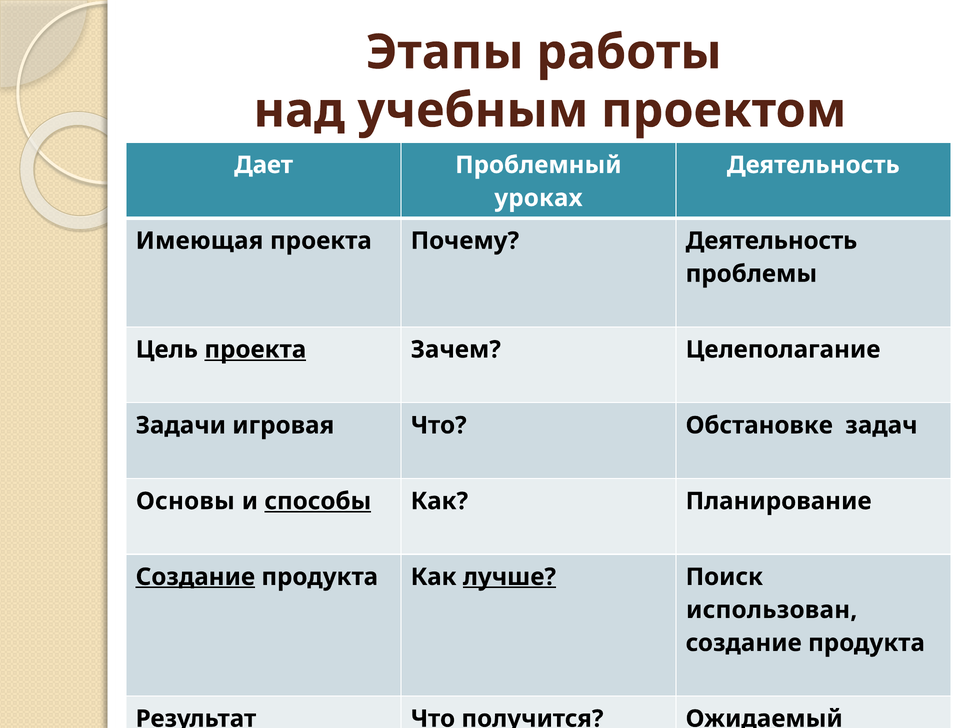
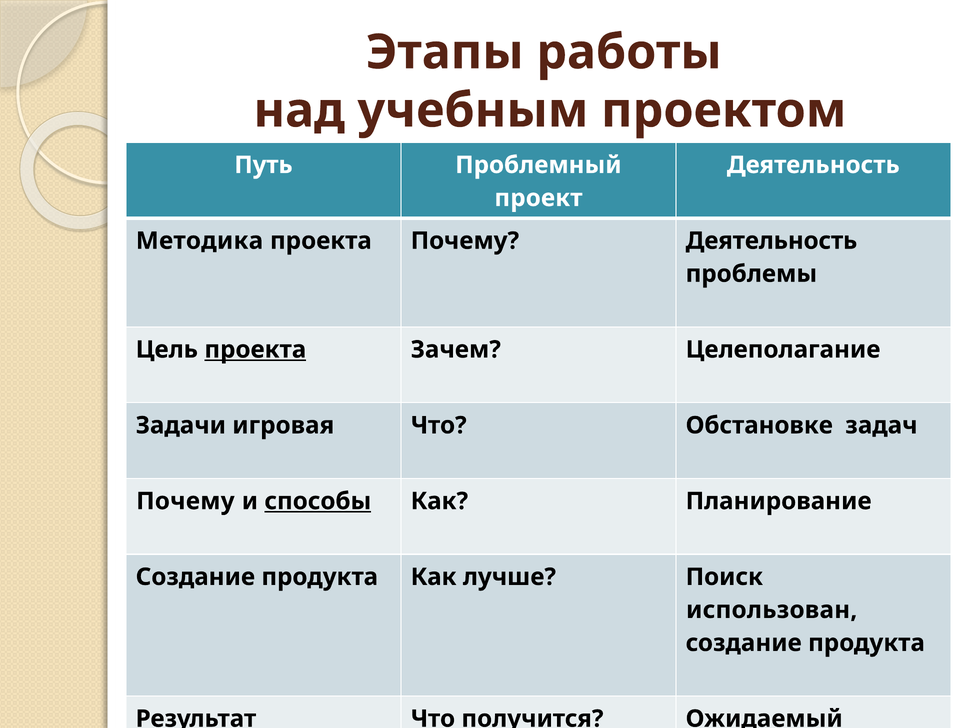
Дает: Дает -> Путь (263, 165)
уроках: уроках -> проект (538, 198)
Имеющая: Имеющая -> Методика (200, 241)
Основы: Основы -> Почему (185, 501)
Создание underline: present -> none (195, 577)
лучше underline: present -> none (509, 577)
